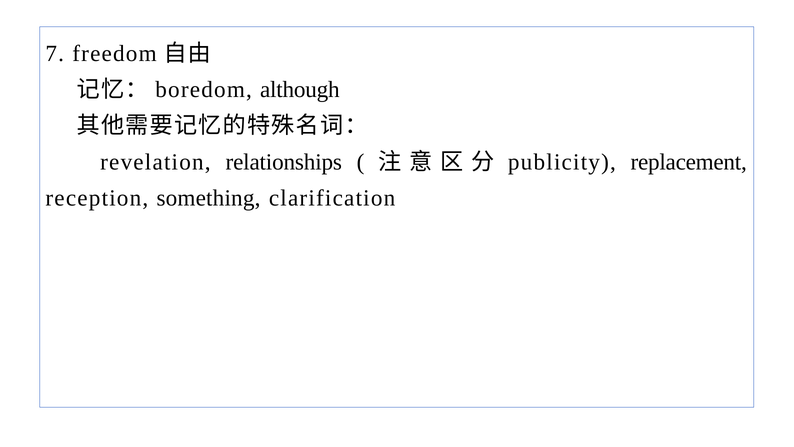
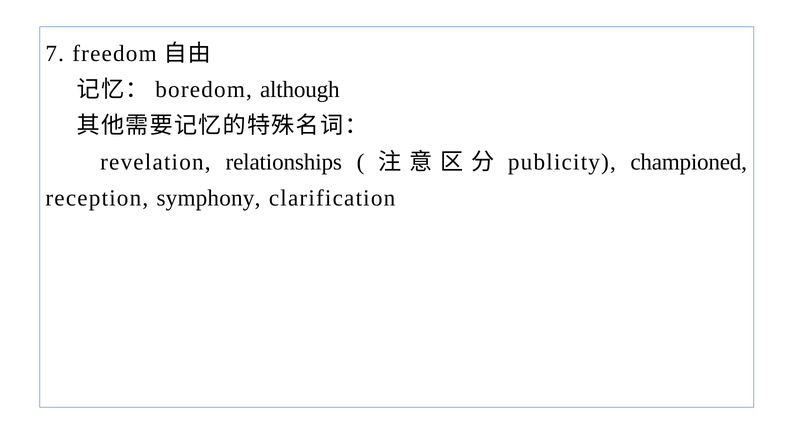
replacement: replacement -> championed (689, 162)
something: something -> symphony (208, 198)
